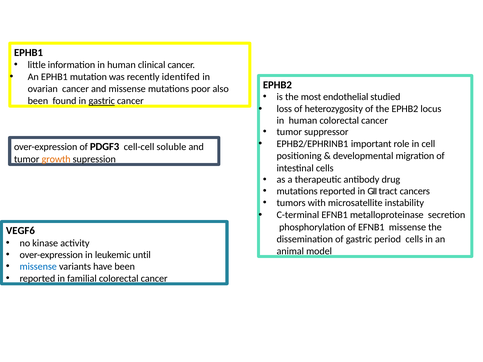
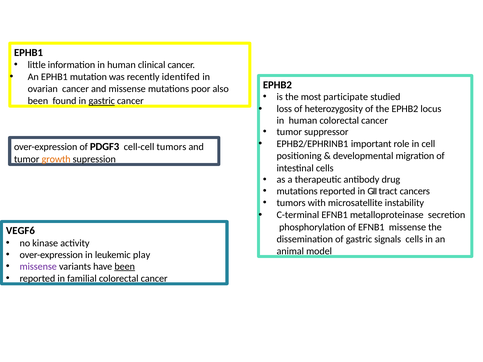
endothelial: endothelial -> participate (346, 97)
cell-cell soluble: soluble -> tumors (171, 147)
period: period -> signals (388, 239)
until: until -> play (142, 255)
missense colour: blue -> purple (38, 267)
been underline: none -> present (125, 267)
